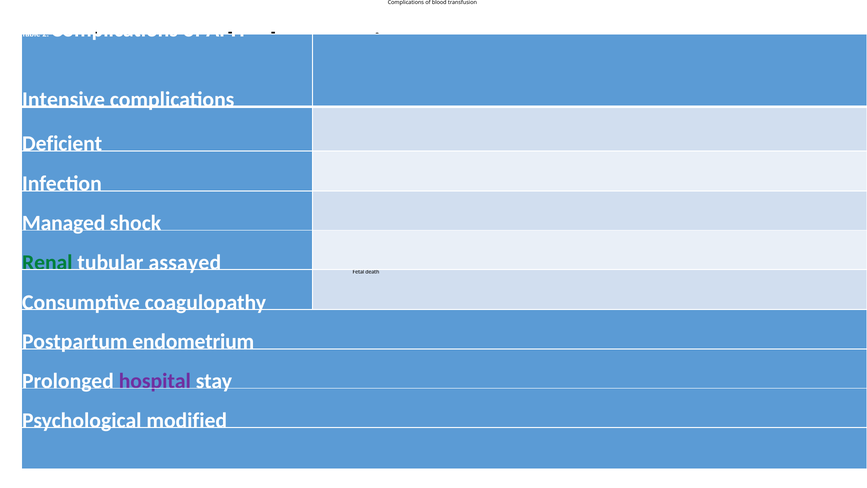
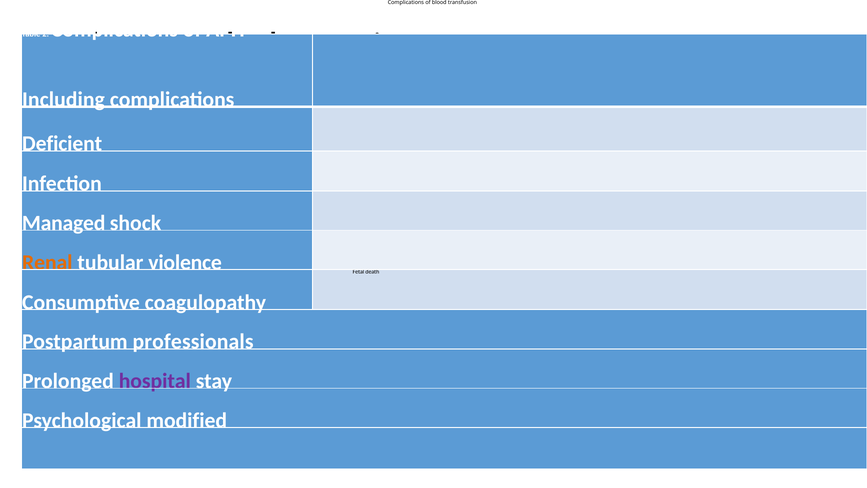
Intensive: Intensive -> Including (64, 100)
Renal colour: green -> orange (47, 262)
assayed: assayed -> violence (185, 262)
endometrium: endometrium -> professionals (193, 342)
